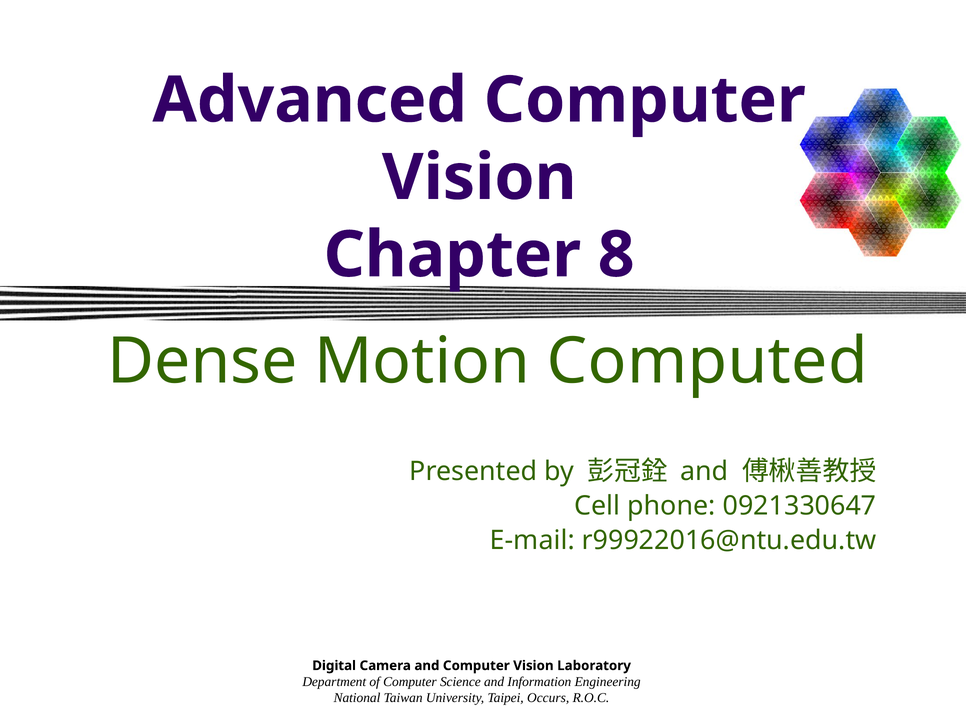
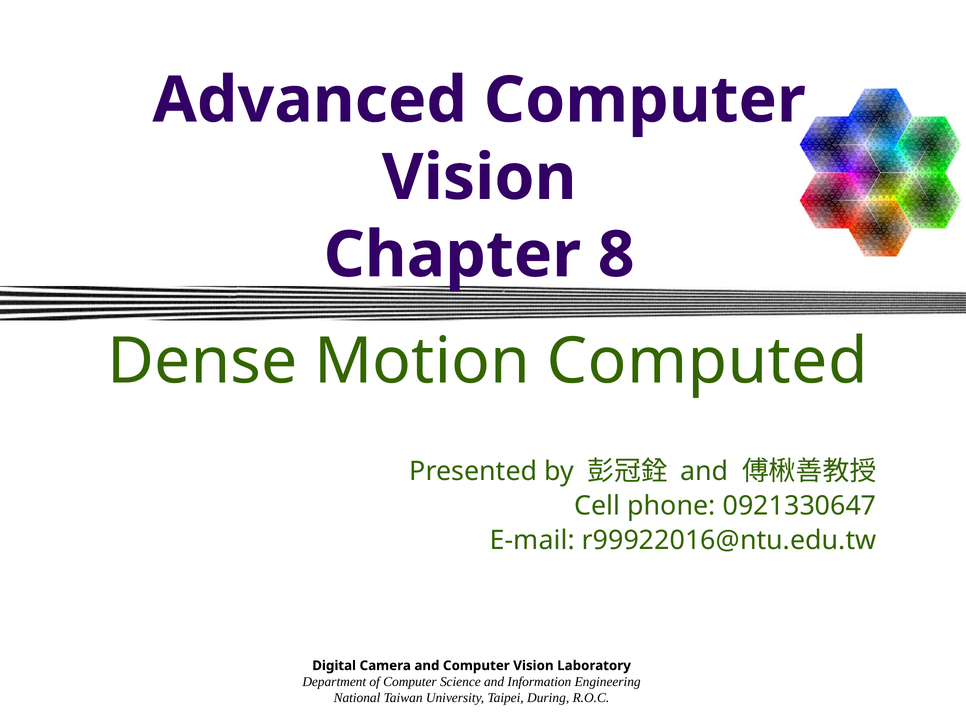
Occurs: Occurs -> During (548, 697)
